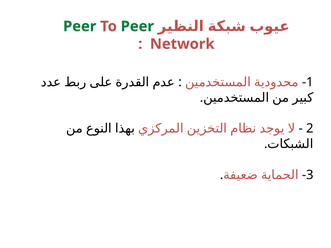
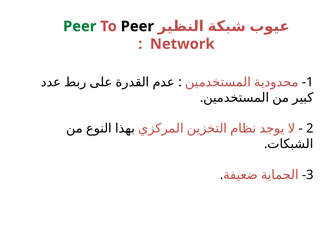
Peer colour: green -> black (137, 26)
